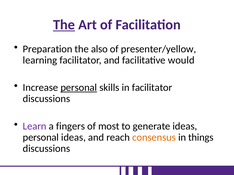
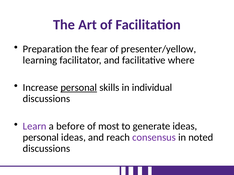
The underline: present -> none (64, 25)
also: also -> fear (99, 49)
would: would -> where (181, 60)
in facilitator: facilitator -> individual (152, 88)
fingers: fingers -> before (70, 126)
consensus colour: orange -> purple (154, 138)
things: things -> noted (201, 138)
